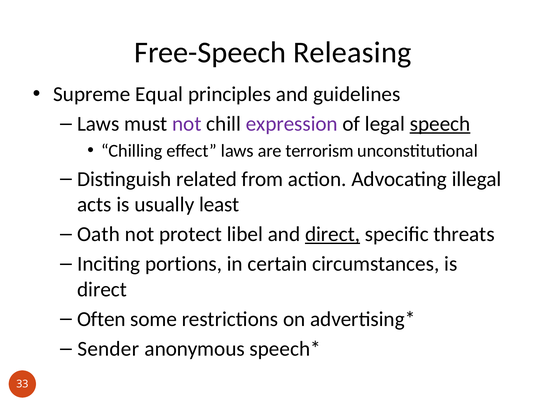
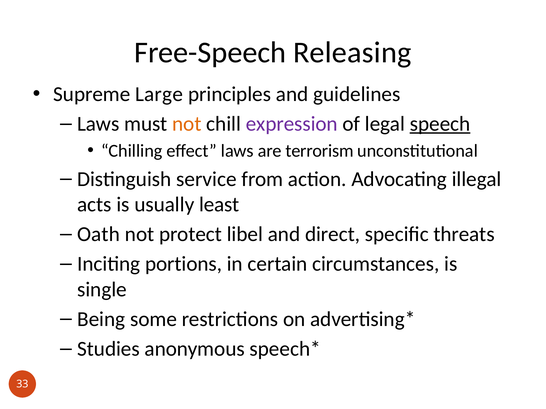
Equal: Equal -> Large (159, 94)
not colour: purple -> orange (187, 124)
related: related -> service (206, 179)
direct underline: present -> none (333, 235)
direct: direct -> single (102, 290)
Often: Often -> Being (101, 320)
Sender: Sender -> Studies (108, 349)
